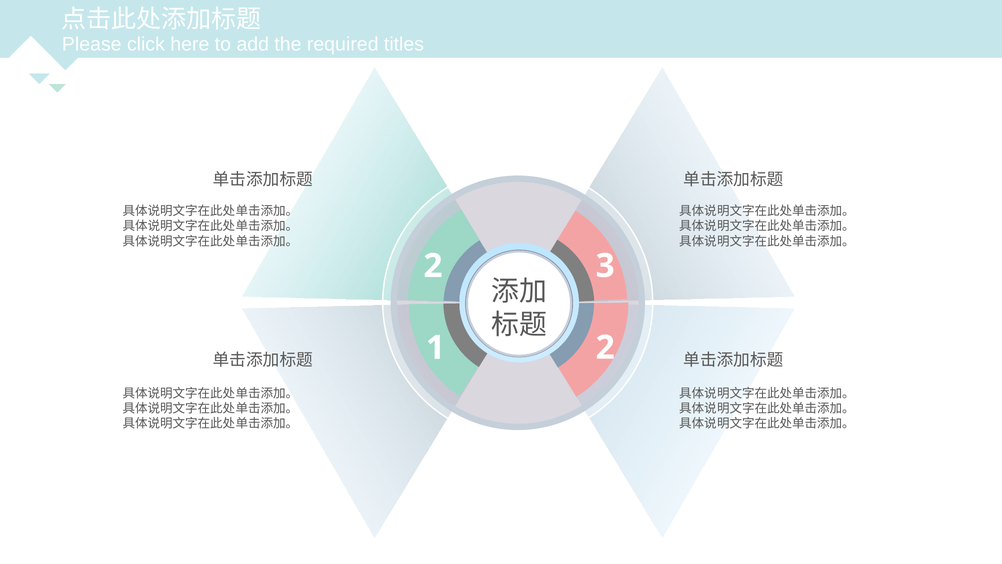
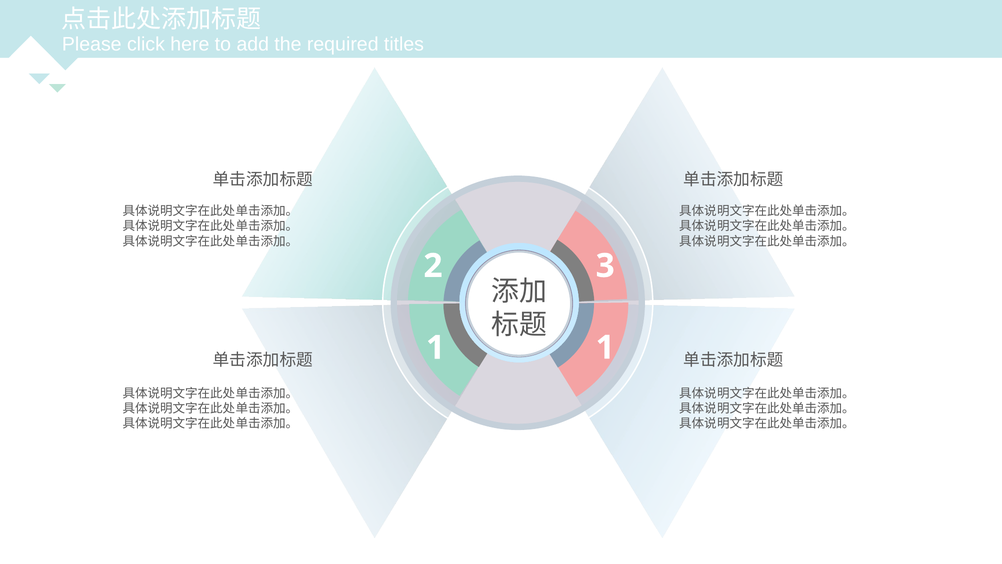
1 2: 2 -> 1 (605, 347)
